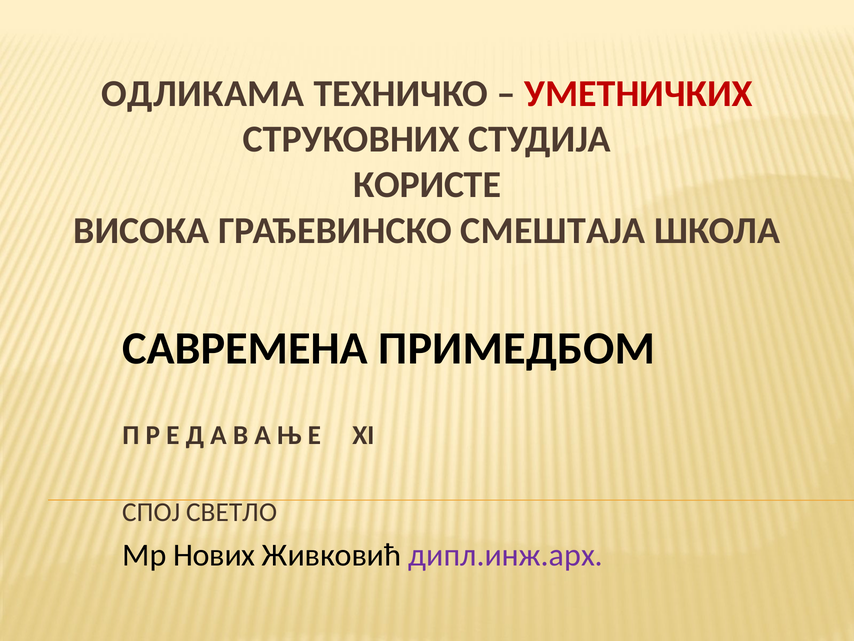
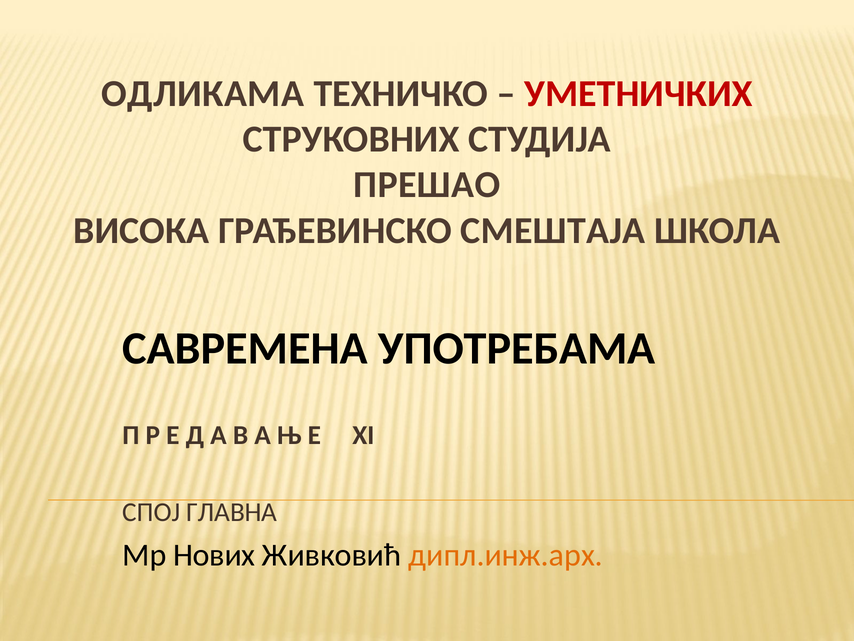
КОРИСТЕ: КОРИСТЕ -> ПРЕШАО (427, 185)
ПРИМЕДБОМ: ПРИМЕДБОМ -> УПОТРЕБАМА (517, 348)
СВЕТЛО: СВЕТЛО -> ГЛАВНА (232, 512)
дипл.инж.арх colour: purple -> orange (506, 555)
